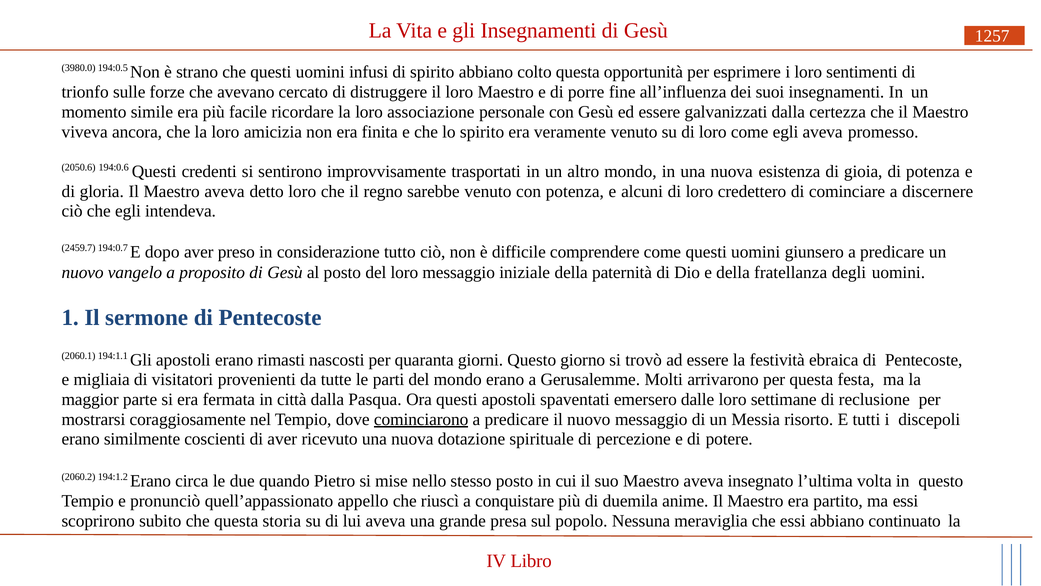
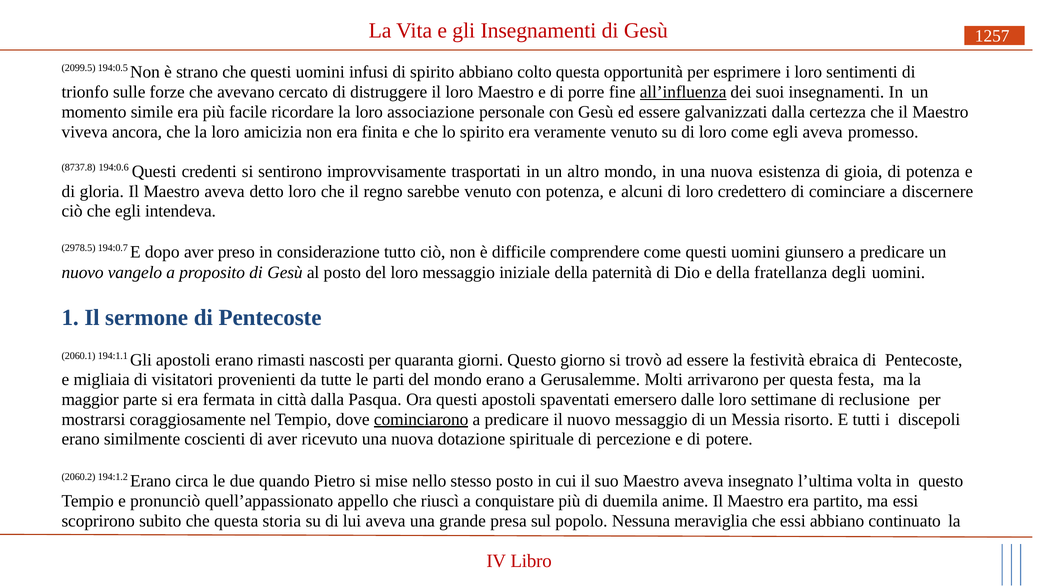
3980.0: 3980.0 -> 2099.5 (79, 68)
all’influenza underline: none -> present (683, 92)
2050.6: 2050.6 -> 8737.8 (79, 167)
2459.7: 2459.7 -> 2978.5 (79, 248)
